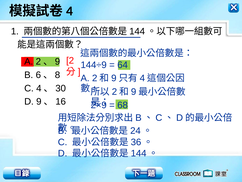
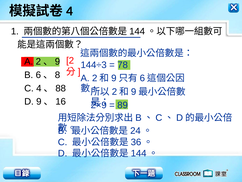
144÷9: 144÷9 -> 144÷3 (94, 65)
64: 64 -> 78 (123, 65)
4: 4 -> 6 (142, 78)
30: 30 -> 88 (61, 88)
68: 68 -> 89 (123, 105)
